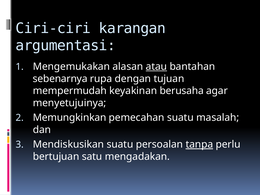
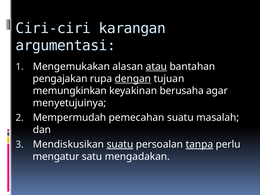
sebenarnya: sebenarnya -> pengajakan (60, 79)
dengan underline: none -> present (133, 79)
mempermudah: mempermudah -> memungkinkan (70, 91)
Memungkinkan: Memungkinkan -> Mempermudah (70, 118)
suatu underline: none -> present (120, 144)
bertujuan: bertujuan -> mengatur (56, 157)
